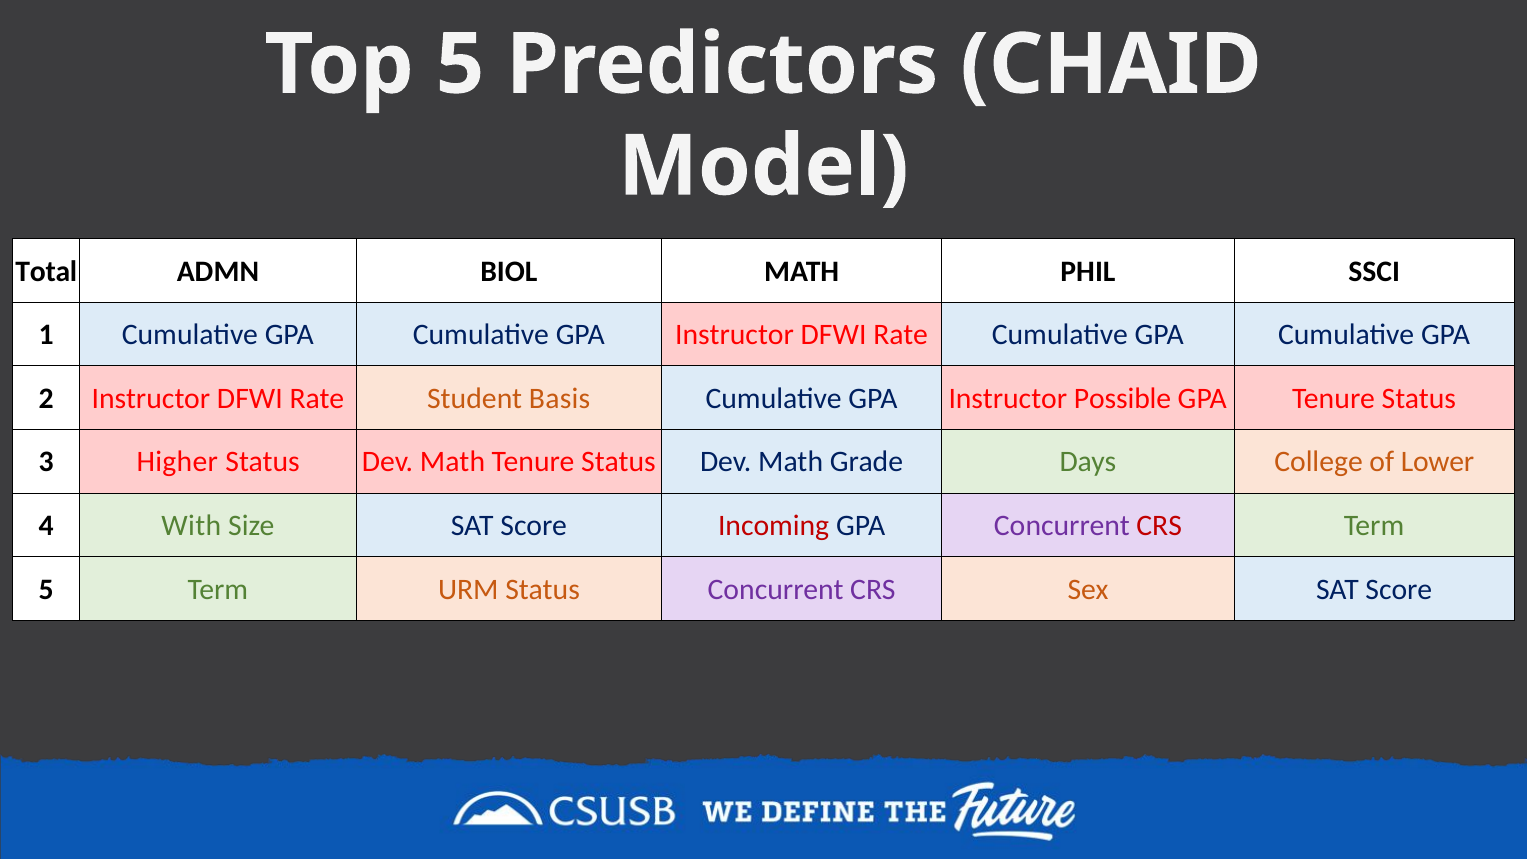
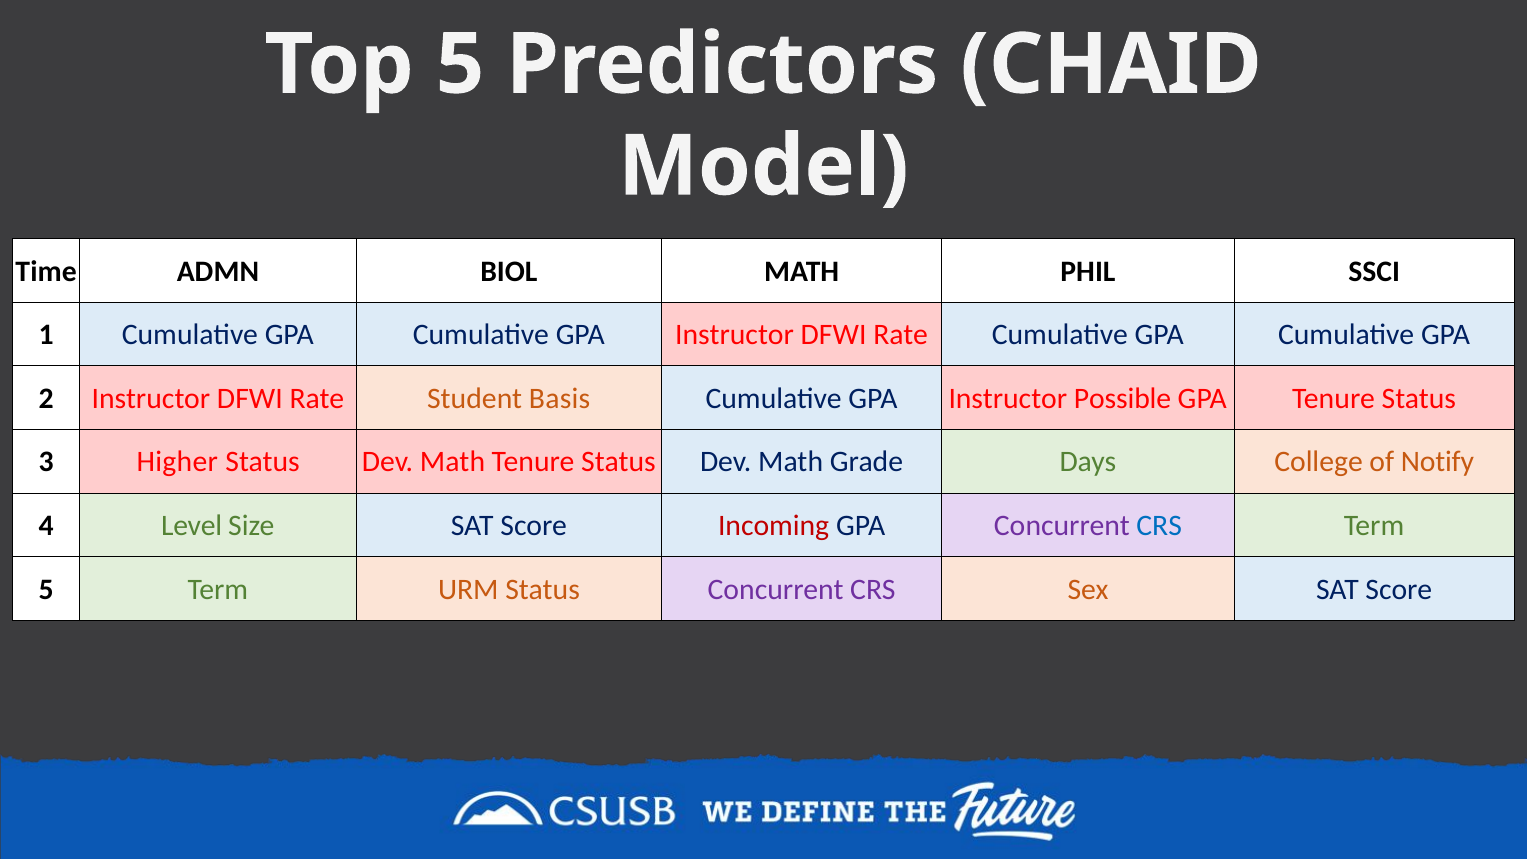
Total: Total -> Time (46, 271)
Lower: Lower -> Notify (1438, 462)
With: With -> Level (192, 526)
CRS colour: red -> blue (1159, 526)
